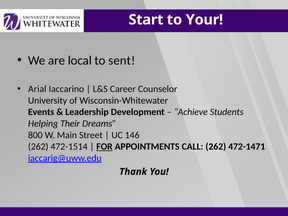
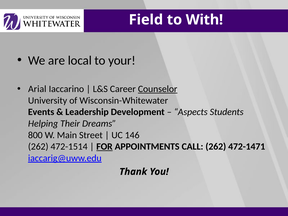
Start: Start -> Field (146, 20)
Your: Your -> With (204, 20)
sent: sent -> your (122, 60)
Counselor underline: none -> present (158, 89)
Achieve: Achieve -> Aspects (191, 112)
